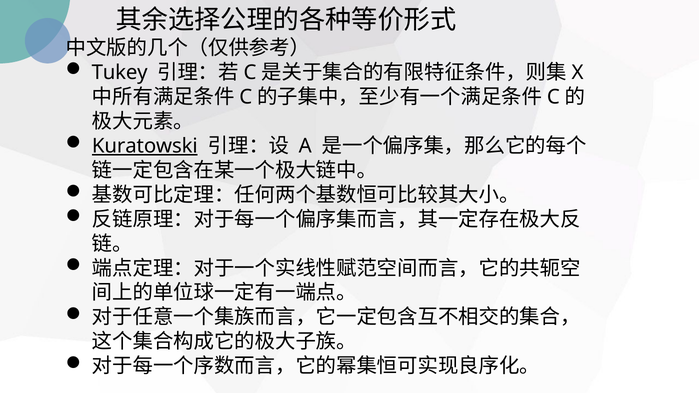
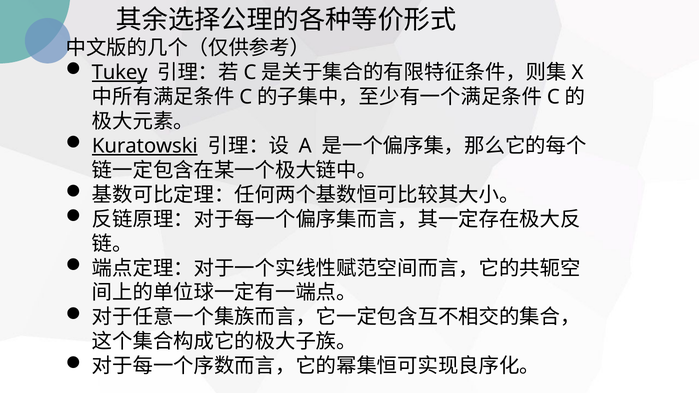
Tukey underline: none -> present (120, 73)
